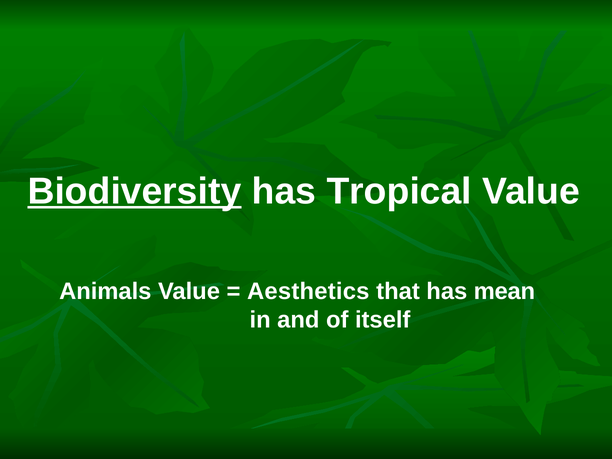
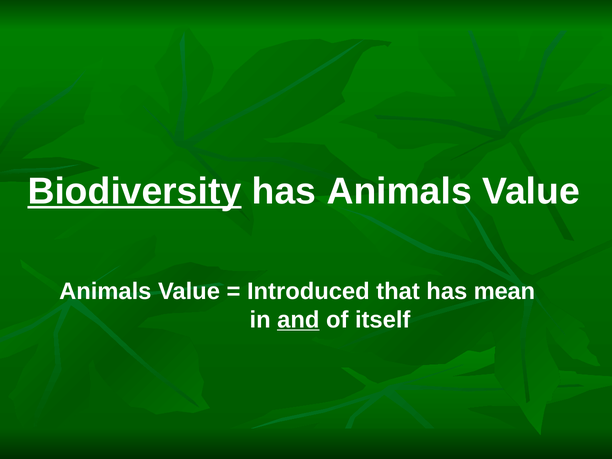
has Tropical: Tropical -> Animals (399, 191)
Aesthetics: Aesthetics -> Introduced (308, 291)
and underline: none -> present (298, 320)
